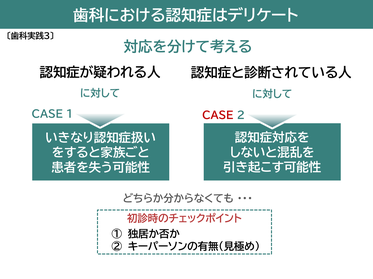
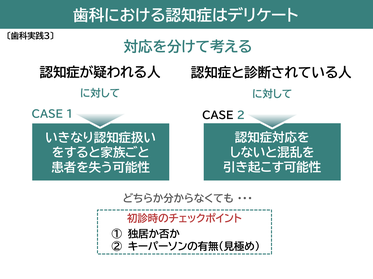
CASE colour: red -> black (218, 116)
